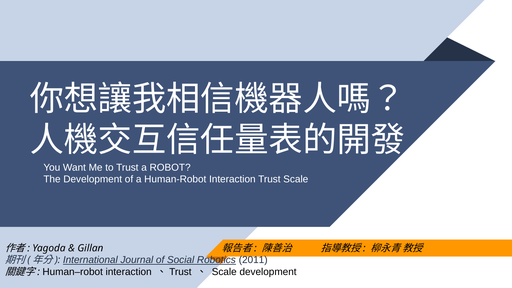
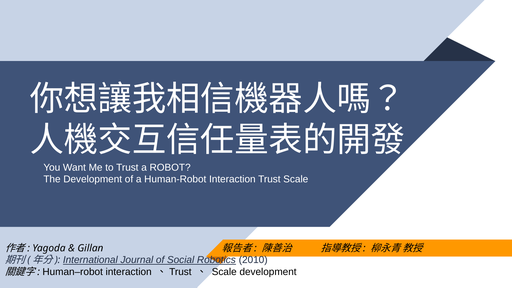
2011: 2011 -> 2010 (253, 260)
